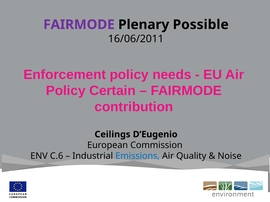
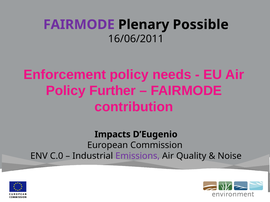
Certain: Certain -> Further (113, 91)
Ceilings: Ceilings -> Impacts (113, 135)
C.6: C.6 -> C.0 (57, 156)
Emissions colour: blue -> purple (138, 156)
